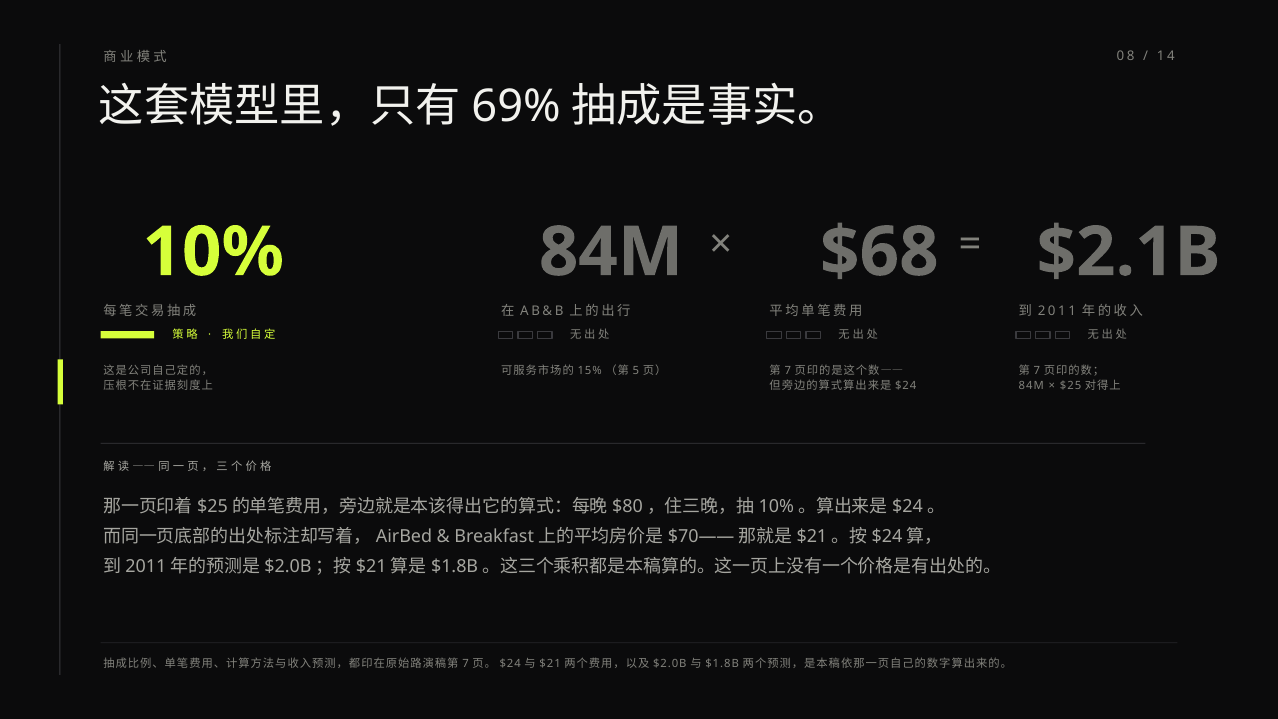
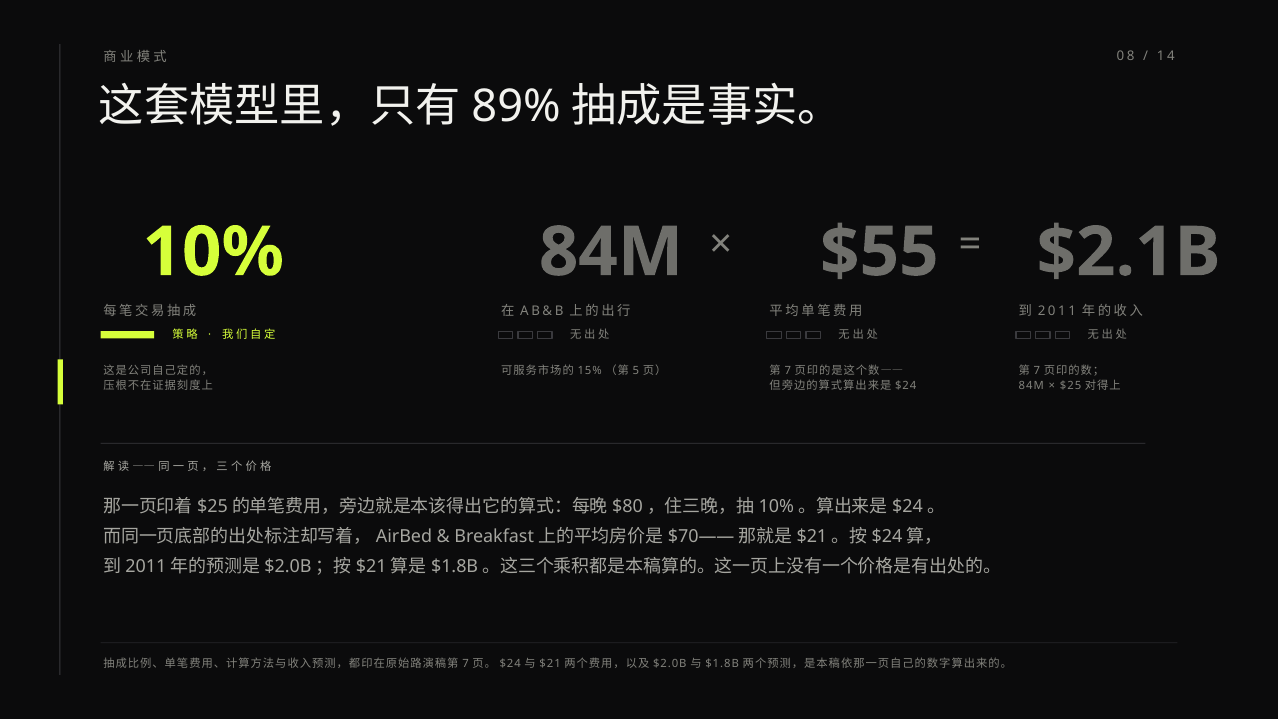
69%: 69% -> 89% (516, 107)
$68: $68 -> $55 (879, 252)
